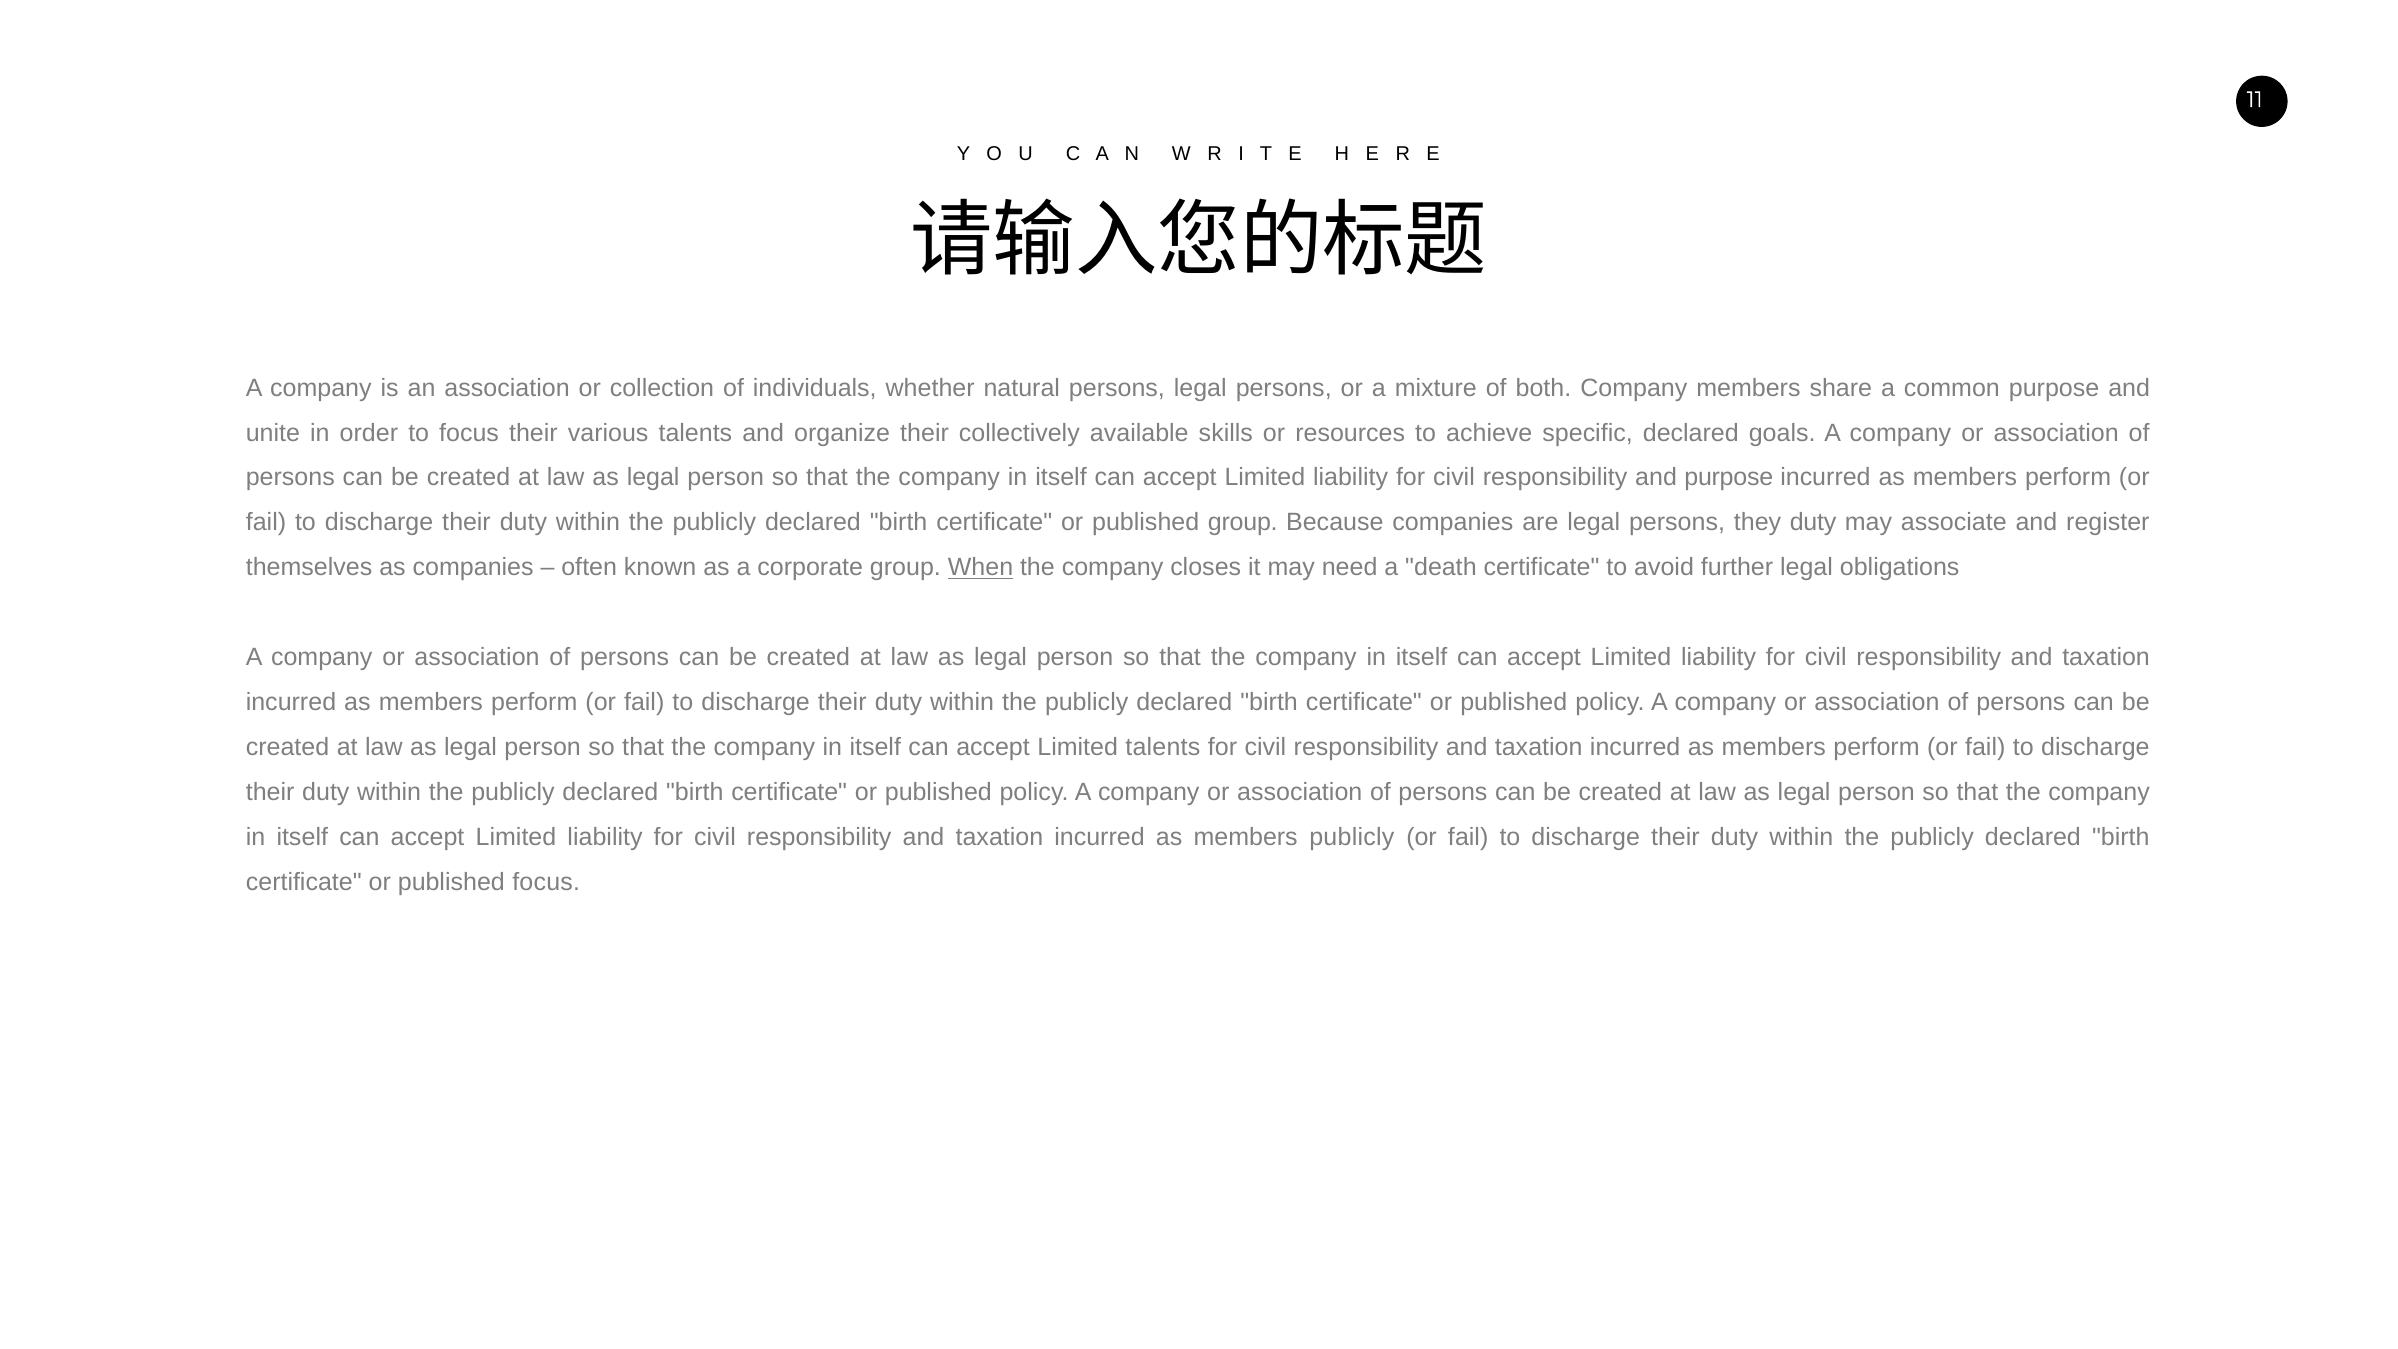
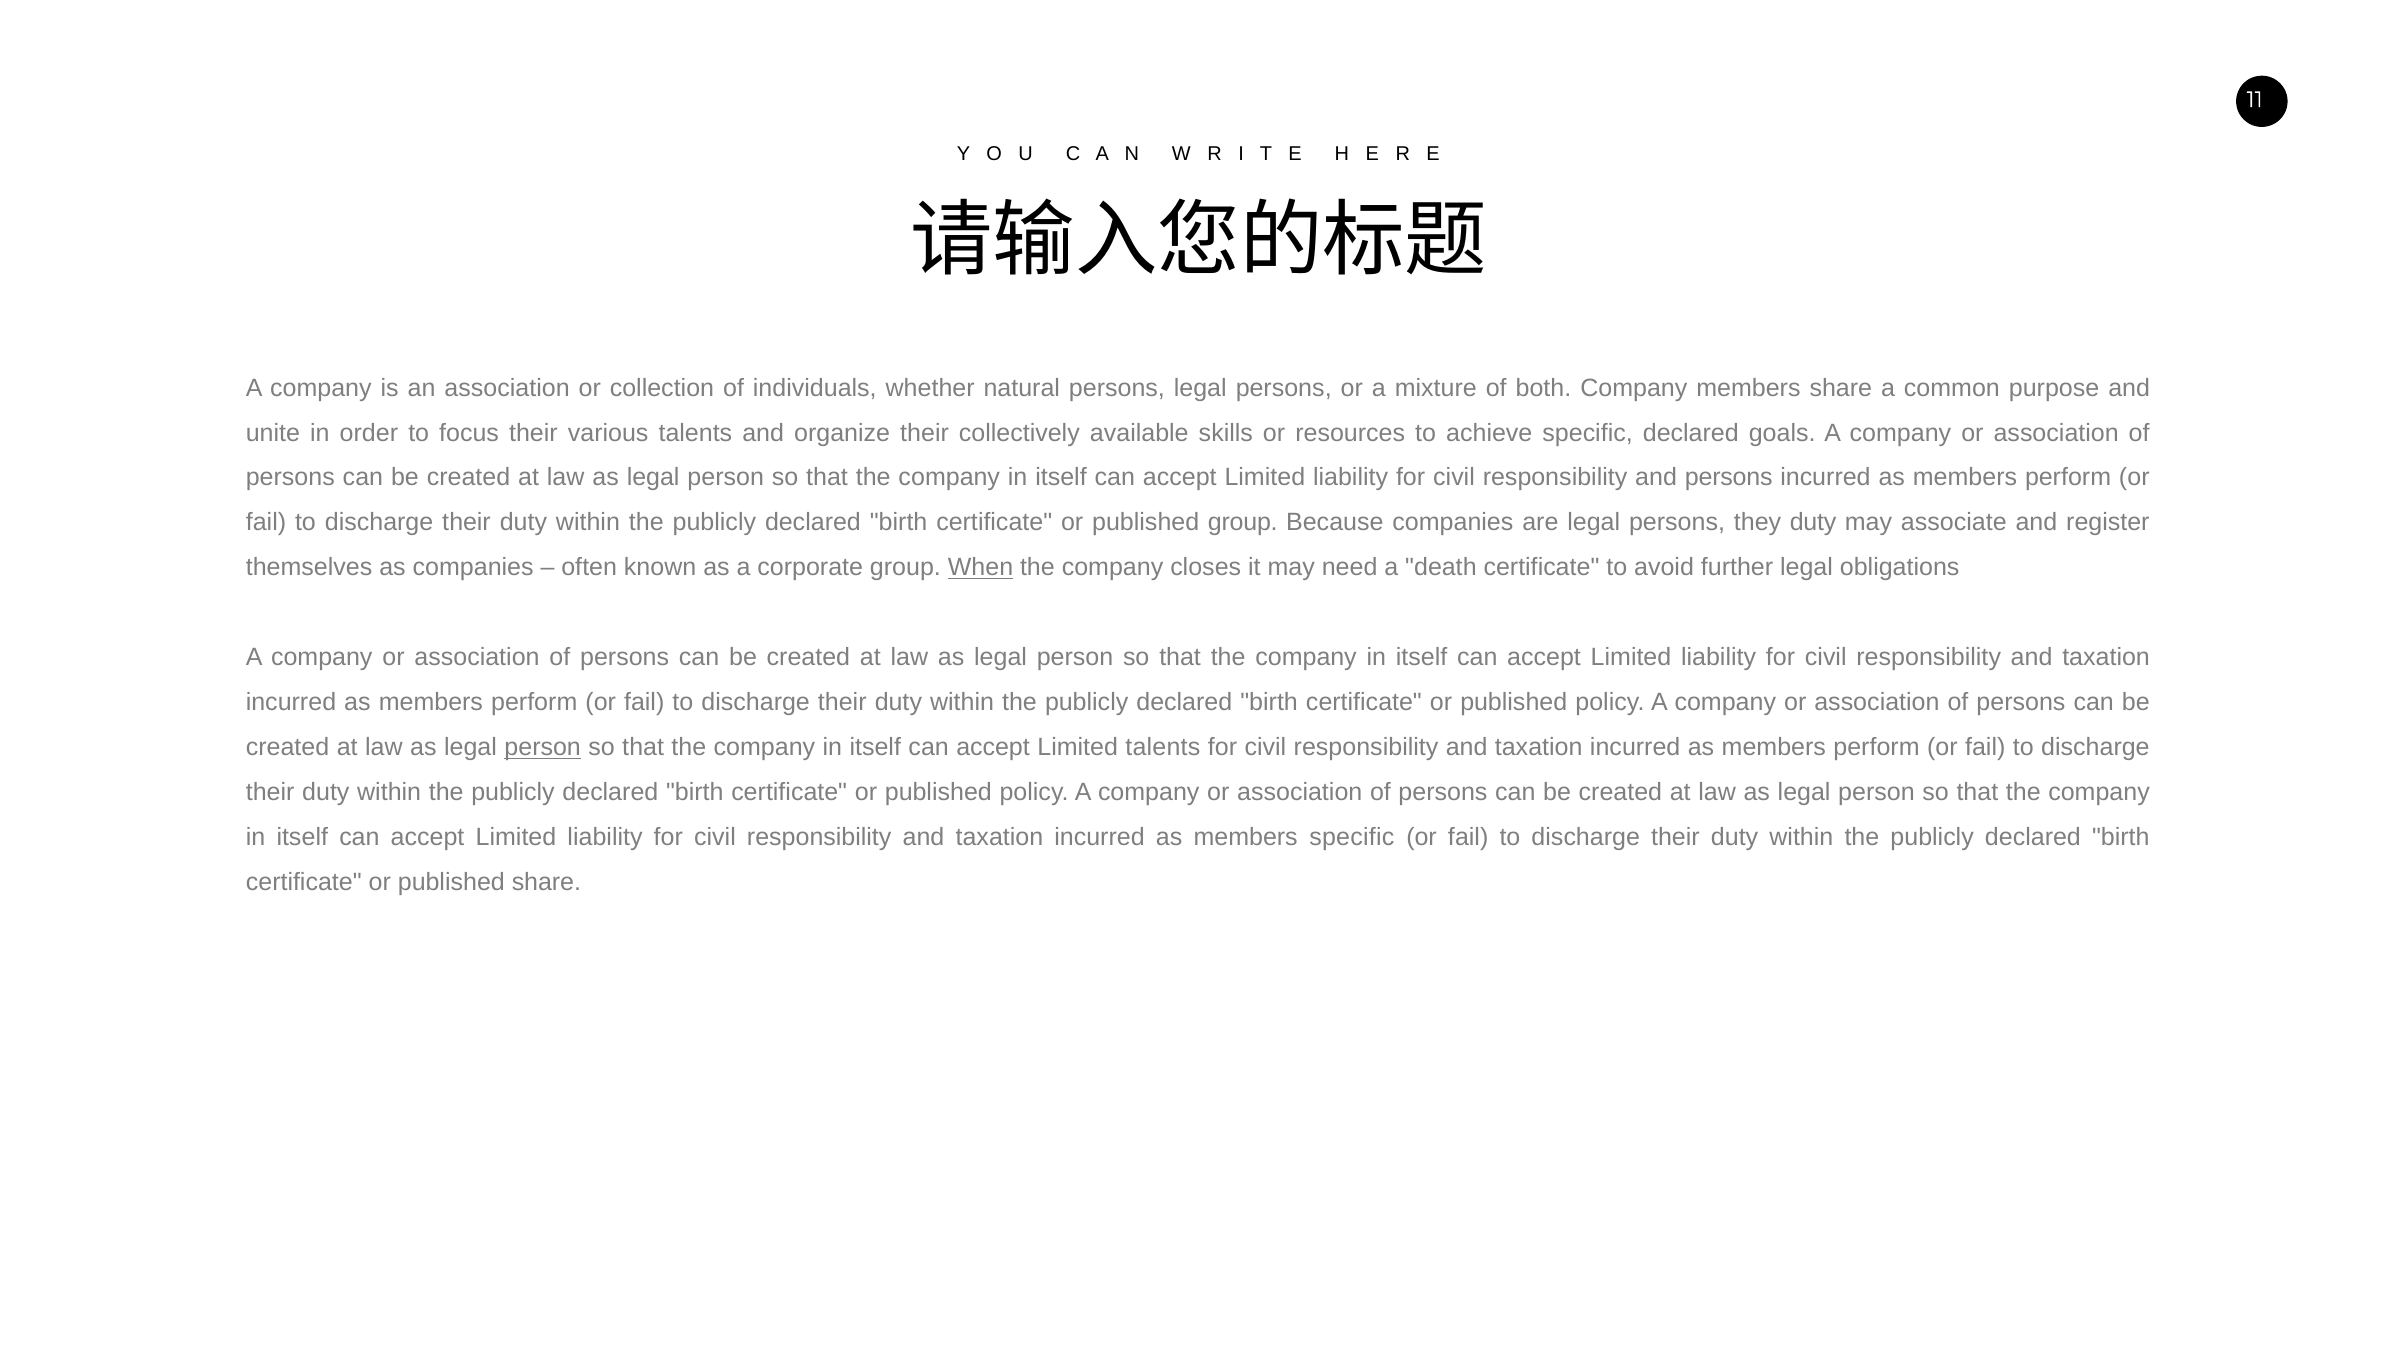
and purpose: purpose -> persons (1729, 478)
person underline: none -> present (543, 748)
members publicly: publicly -> specific (1352, 838)
published focus: focus -> share (546, 883)
